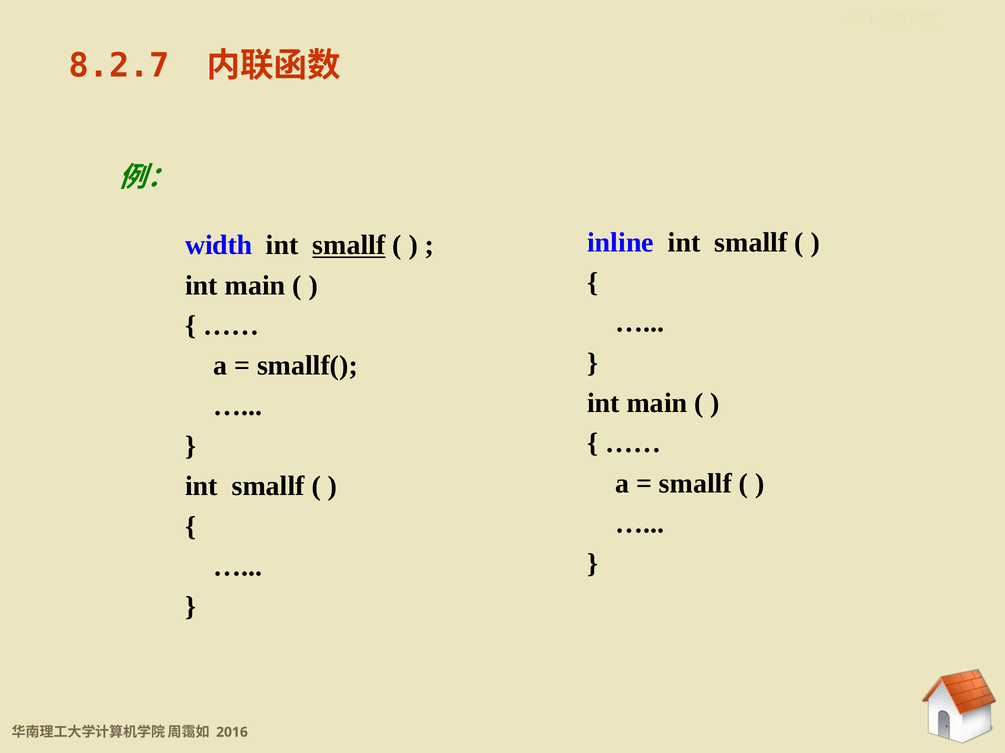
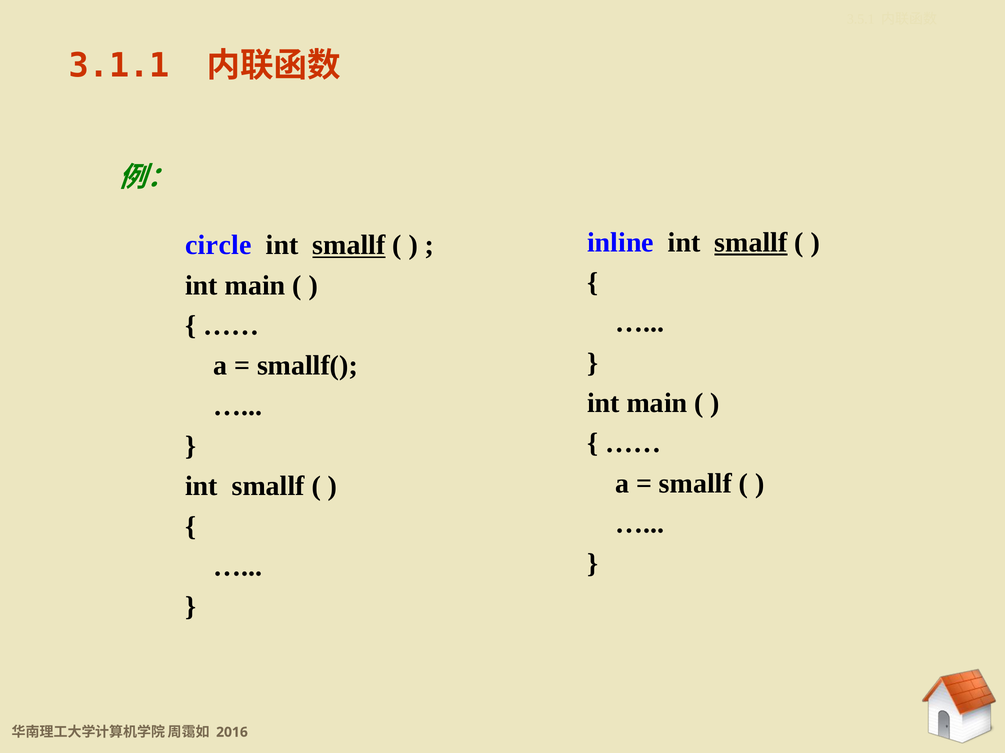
8.2.7: 8.2.7 -> 3.1.1 (119, 66)
smallf underline: none -> present (751, 243)
width: width -> circle (218, 245)
